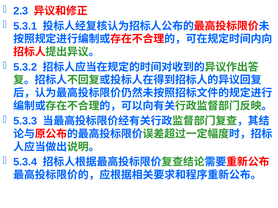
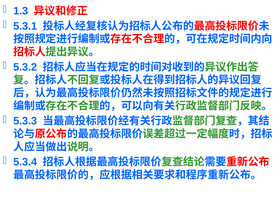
2.3: 2.3 -> 1.3 (21, 11)
